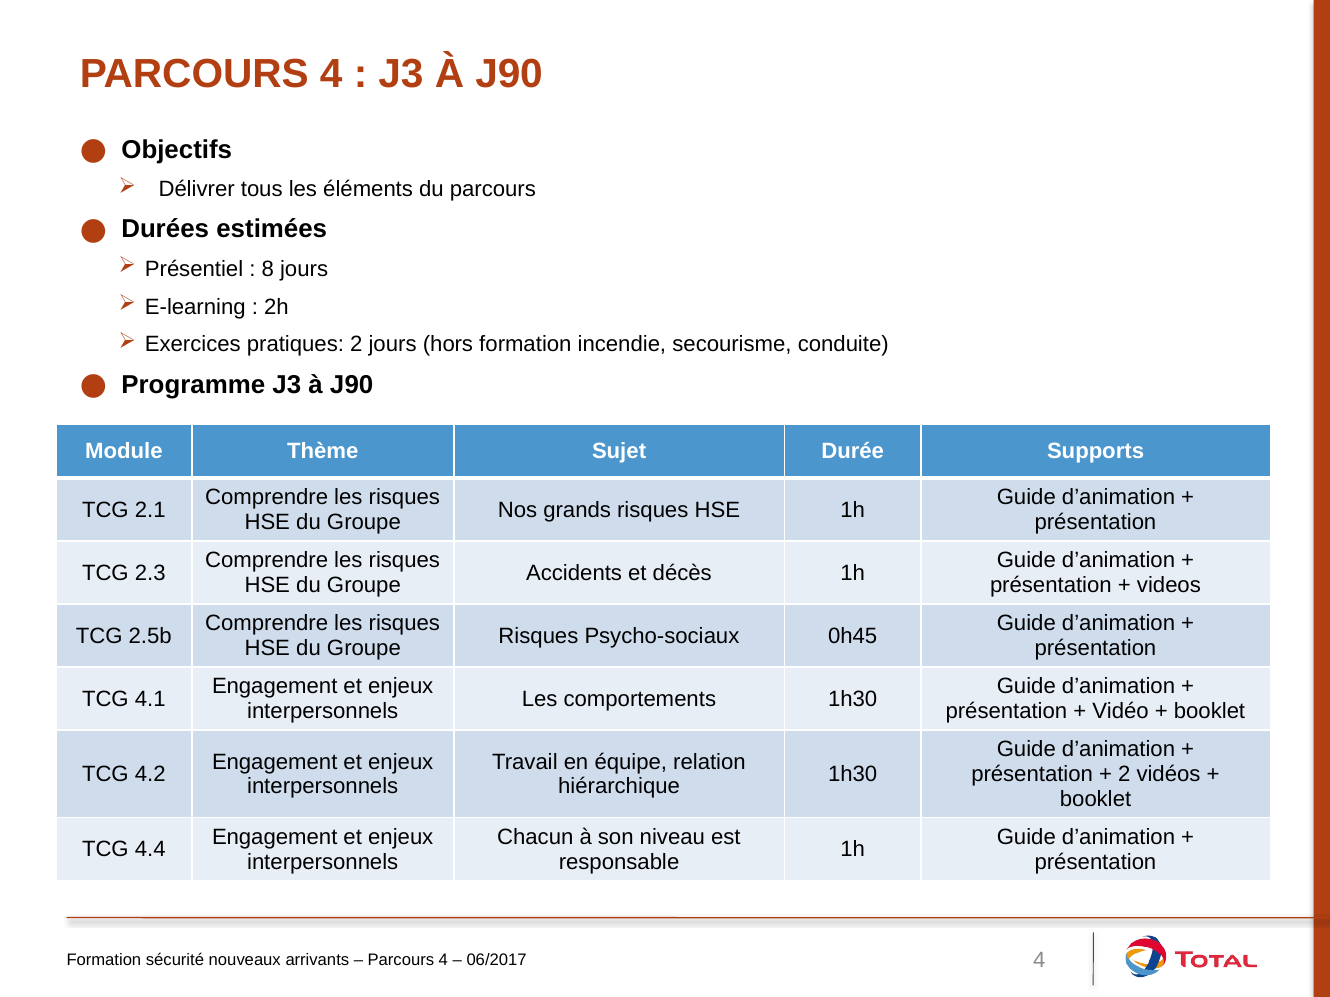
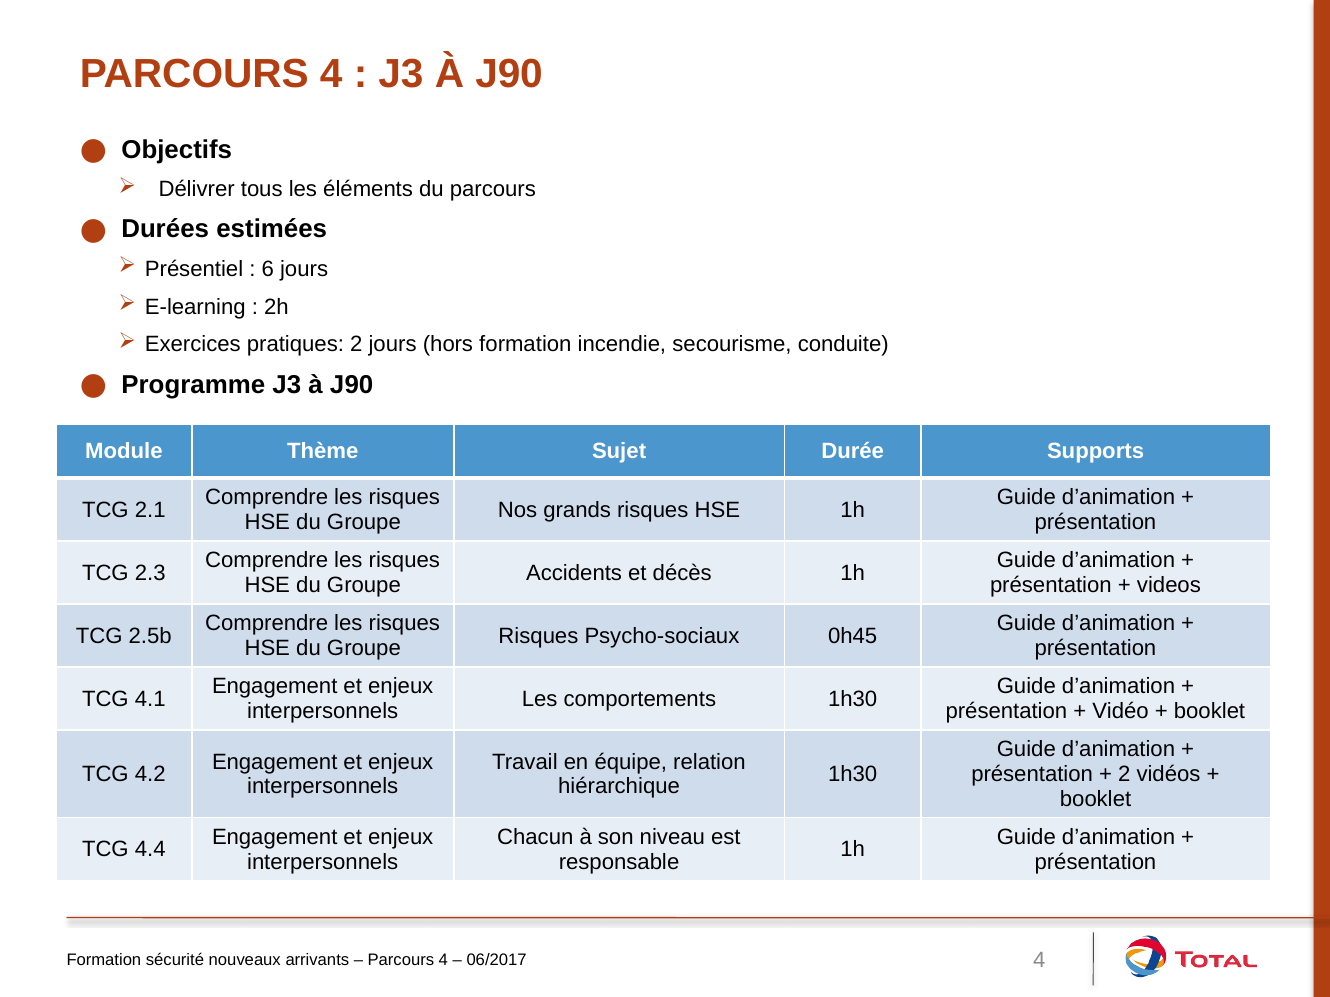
8: 8 -> 6 (268, 269)
